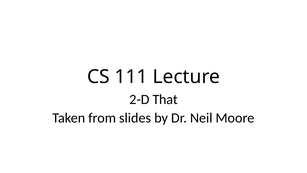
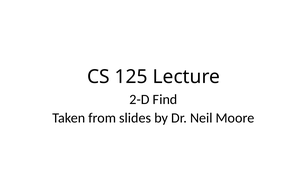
111: 111 -> 125 (131, 77)
That: That -> Find (165, 99)
